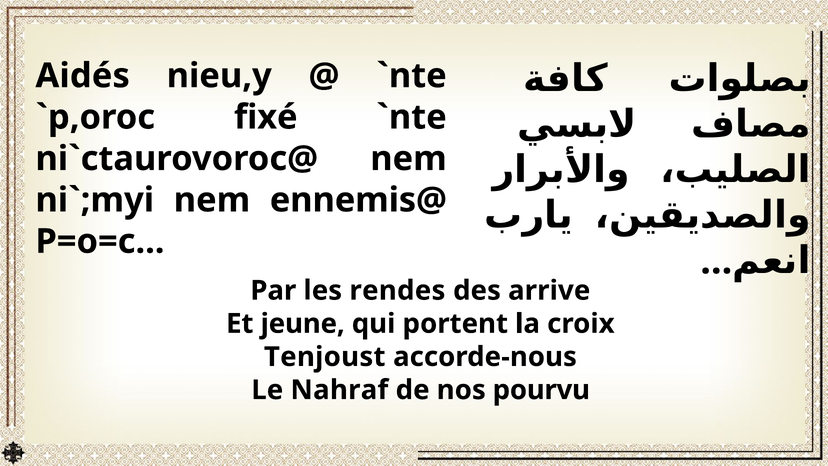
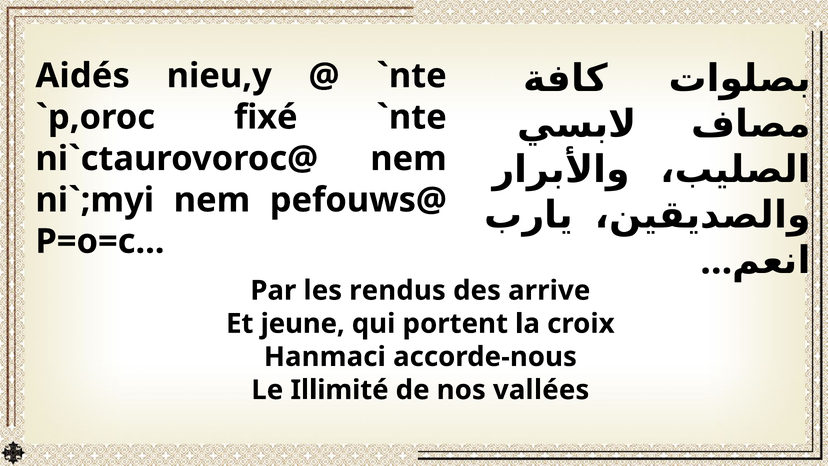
ennemis@: ennemis@ -> pefouws@ (358, 200)
rendes: rendes -> rendus (397, 290)
Tenjoust: Tenjoust -> Hanmaci (325, 357)
Nahraf: Nahraf -> Illimité (339, 390)
pourvu: pourvu -> vallées (541, 390)
